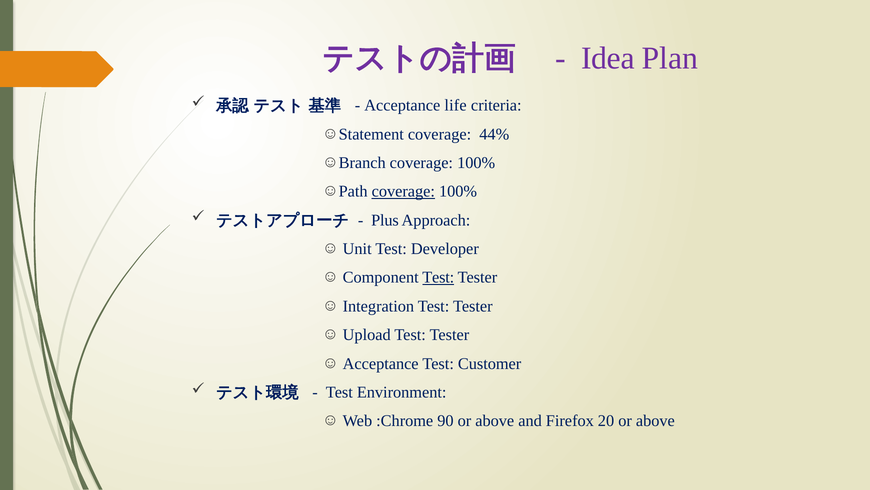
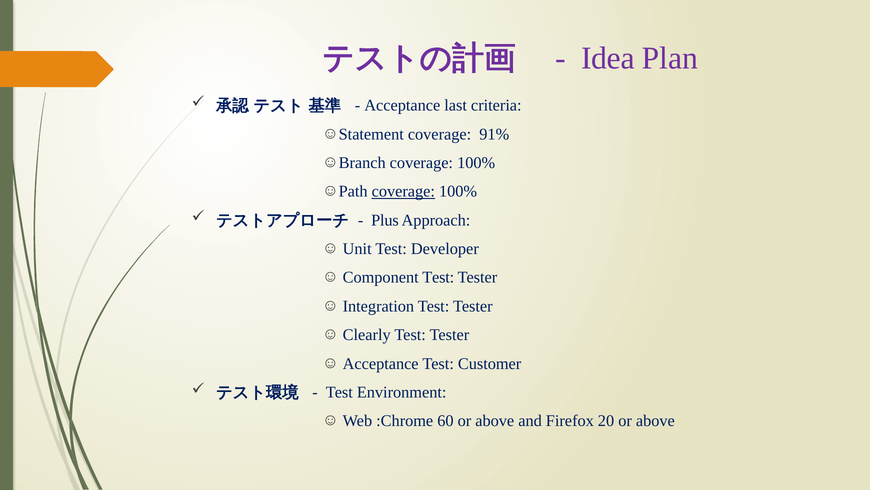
life: life -> last (456, 105)
44%: 44% -> 91% (494, 134)
Test underline: present -> none (438, 277)
Upload: Upload -> Clearly (367, 335)
90: 90 -> 60 (445, 420)
